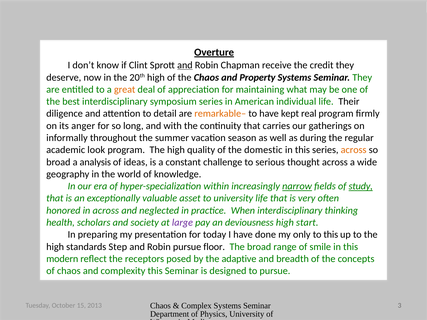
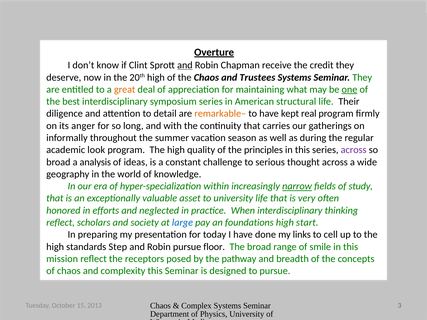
Property: Property -> Trustees (257, 77)
one underline: none -> present (349, 90)
individual: individual -> structural (296, 102)
domestic: domestic -> principles (263, 150)
across colour: orange -> purple (354, 150)
study underline: present -> none (361, 186)
in across: across -> efforts (106, 211)
health: health -> reflect (61, 223)
large colour: purple -> blue (182, 223)
deviousness: deviousness -> foundations (249, 223)
only: only -> links (302, 235)
to this: this -> cell (331, 235)
modern: modern -> mission (62, 259)
adaptive: adaptive -> pathway (239, 259)
